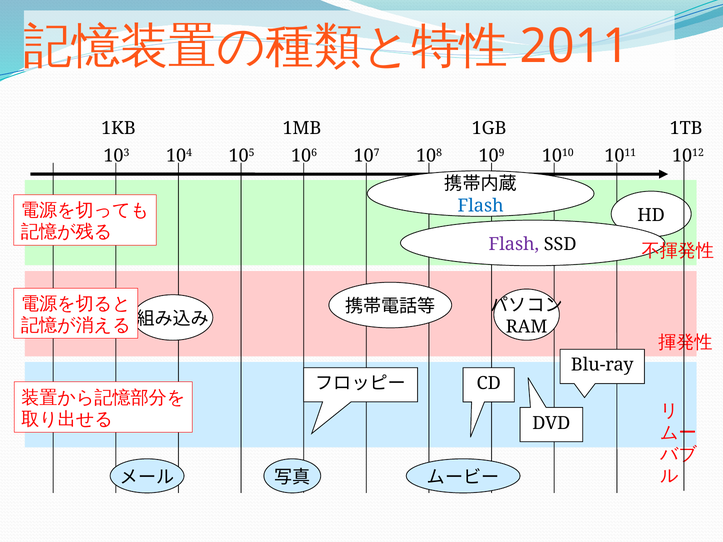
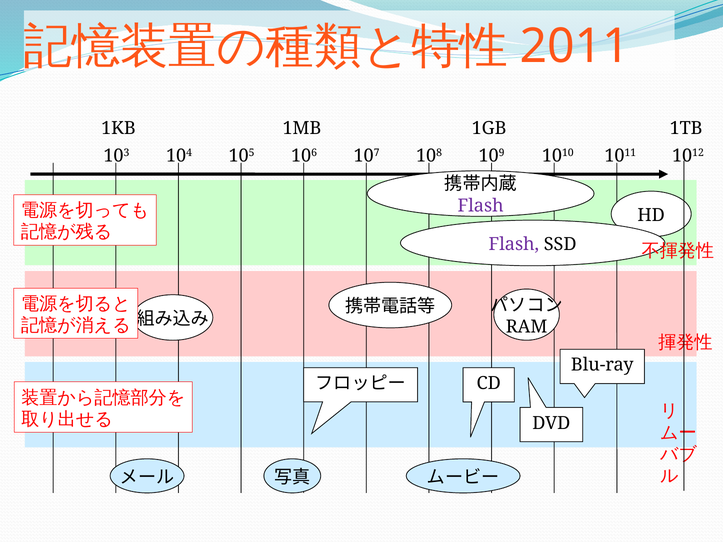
Flash colour: blue -> purple (481, 206)
